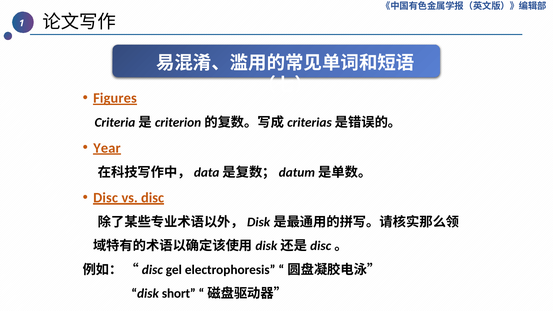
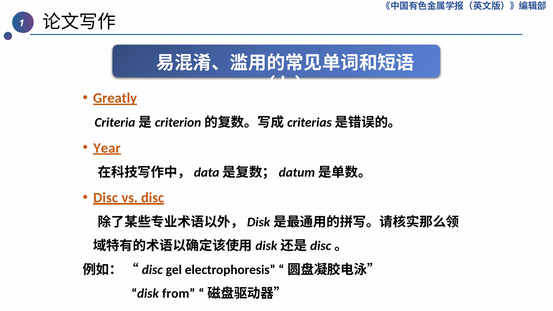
Figures: Figures -> Greatly (115, 98)
short: short -> from (179, 294)
